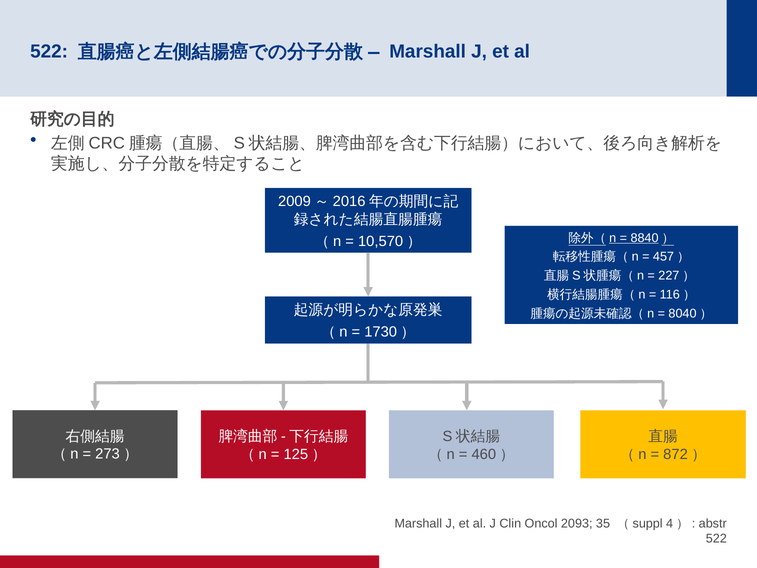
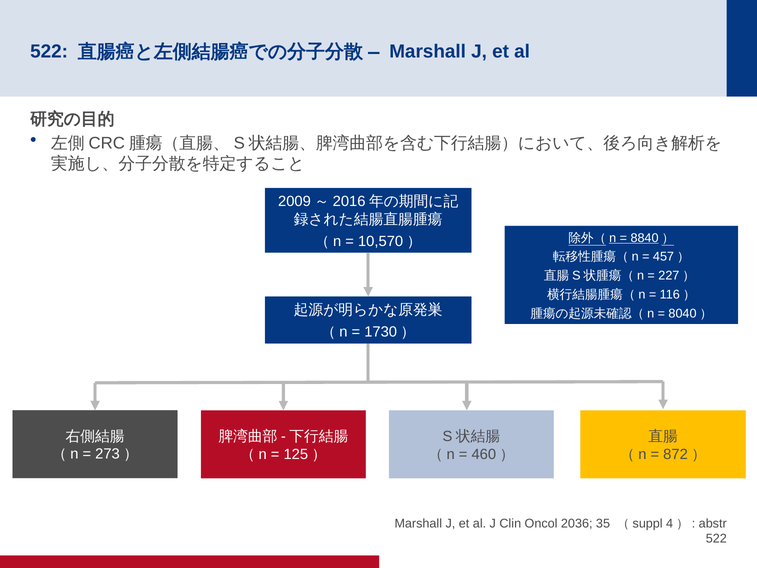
2093: 2093 -> 2036 (577, 523)
